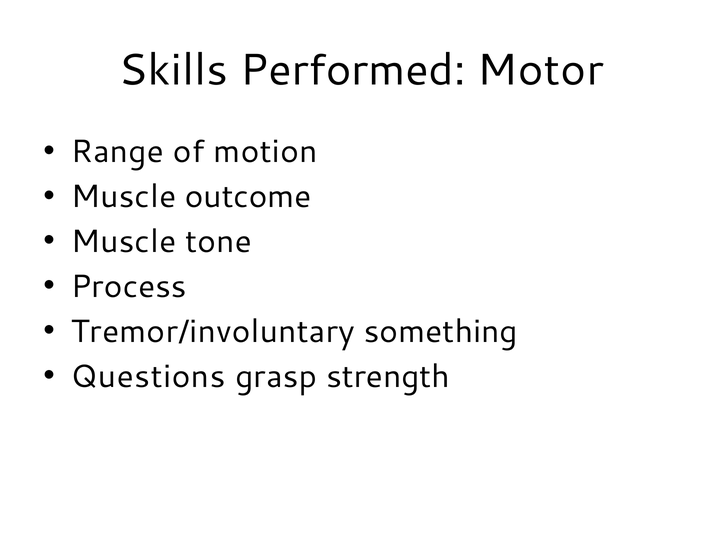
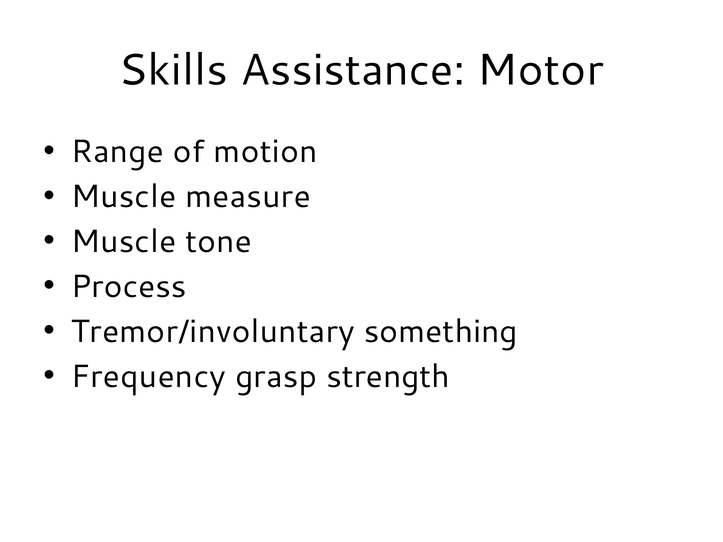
Performed: Performed -> Assistance (353, 70)
outcome: outcome -> measure (248, 197)
Questions: Questions -> Frequency (148, 377)
